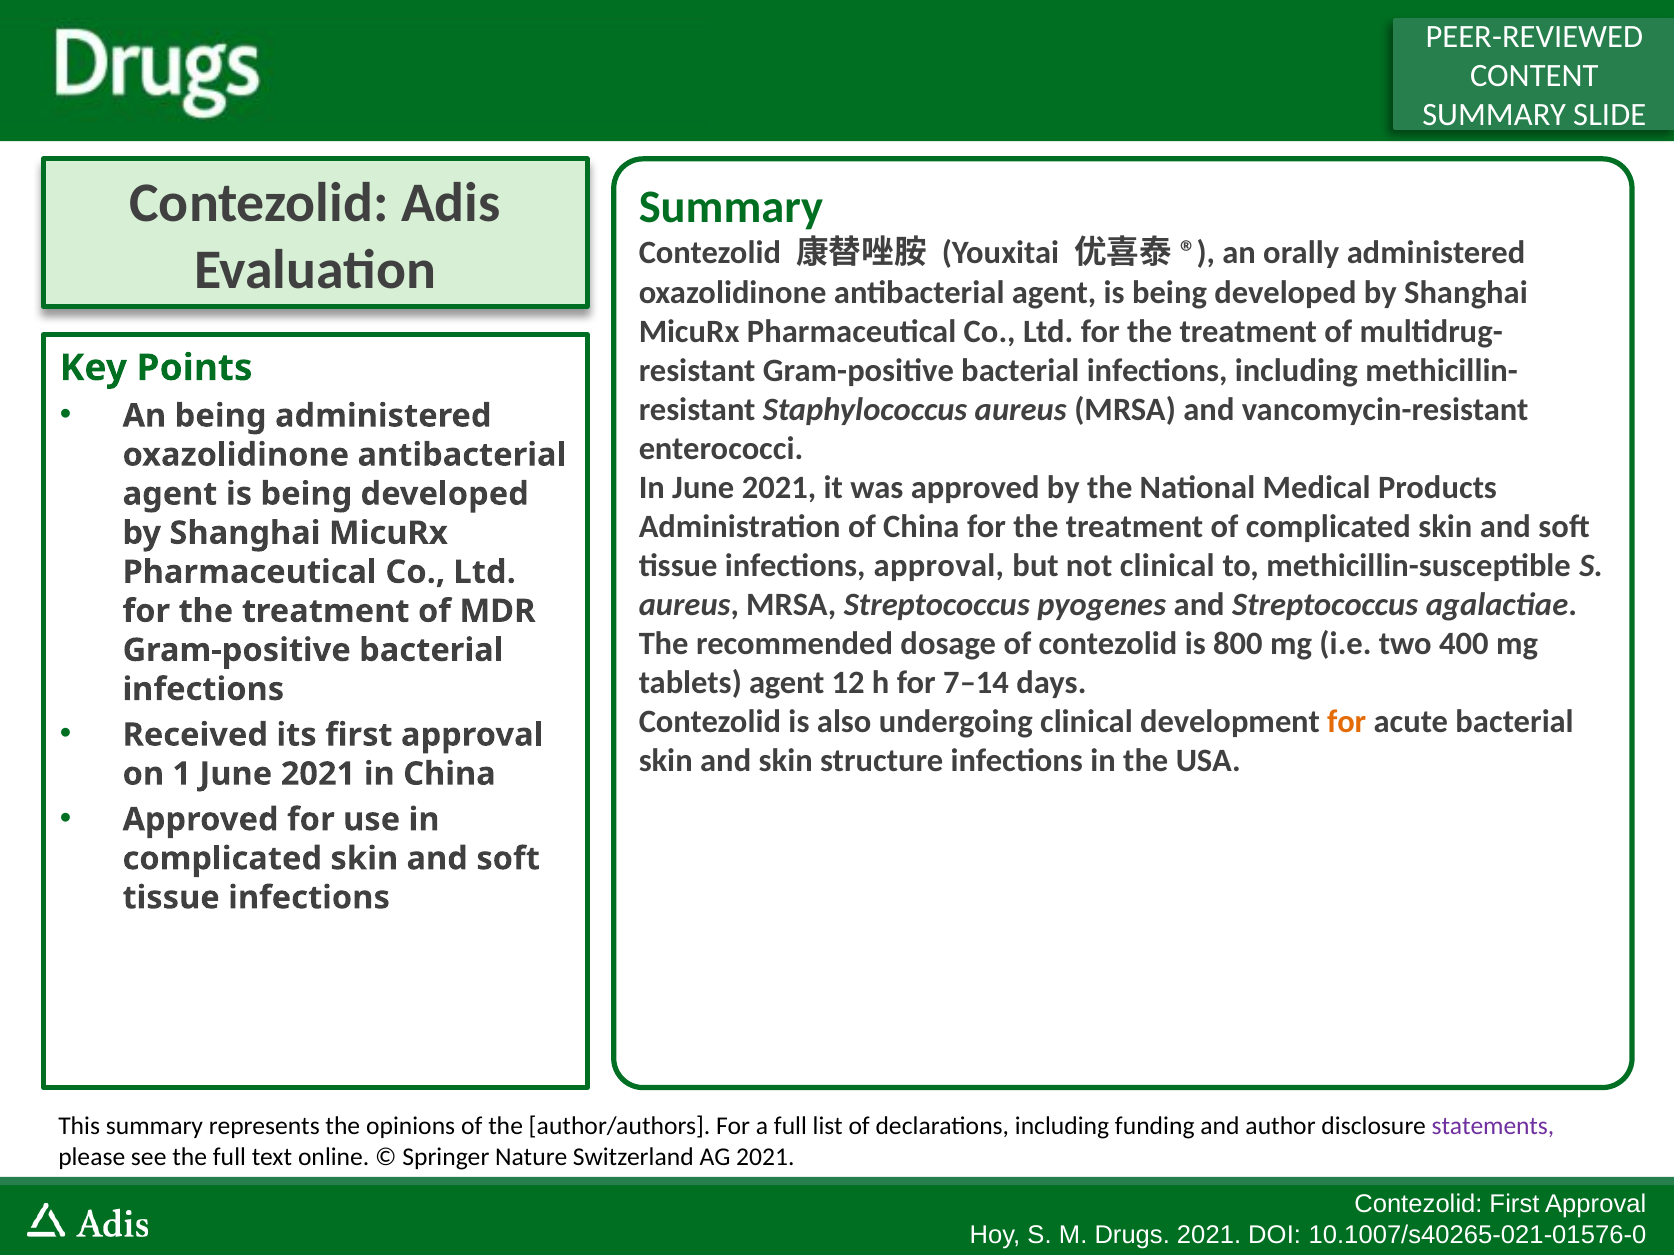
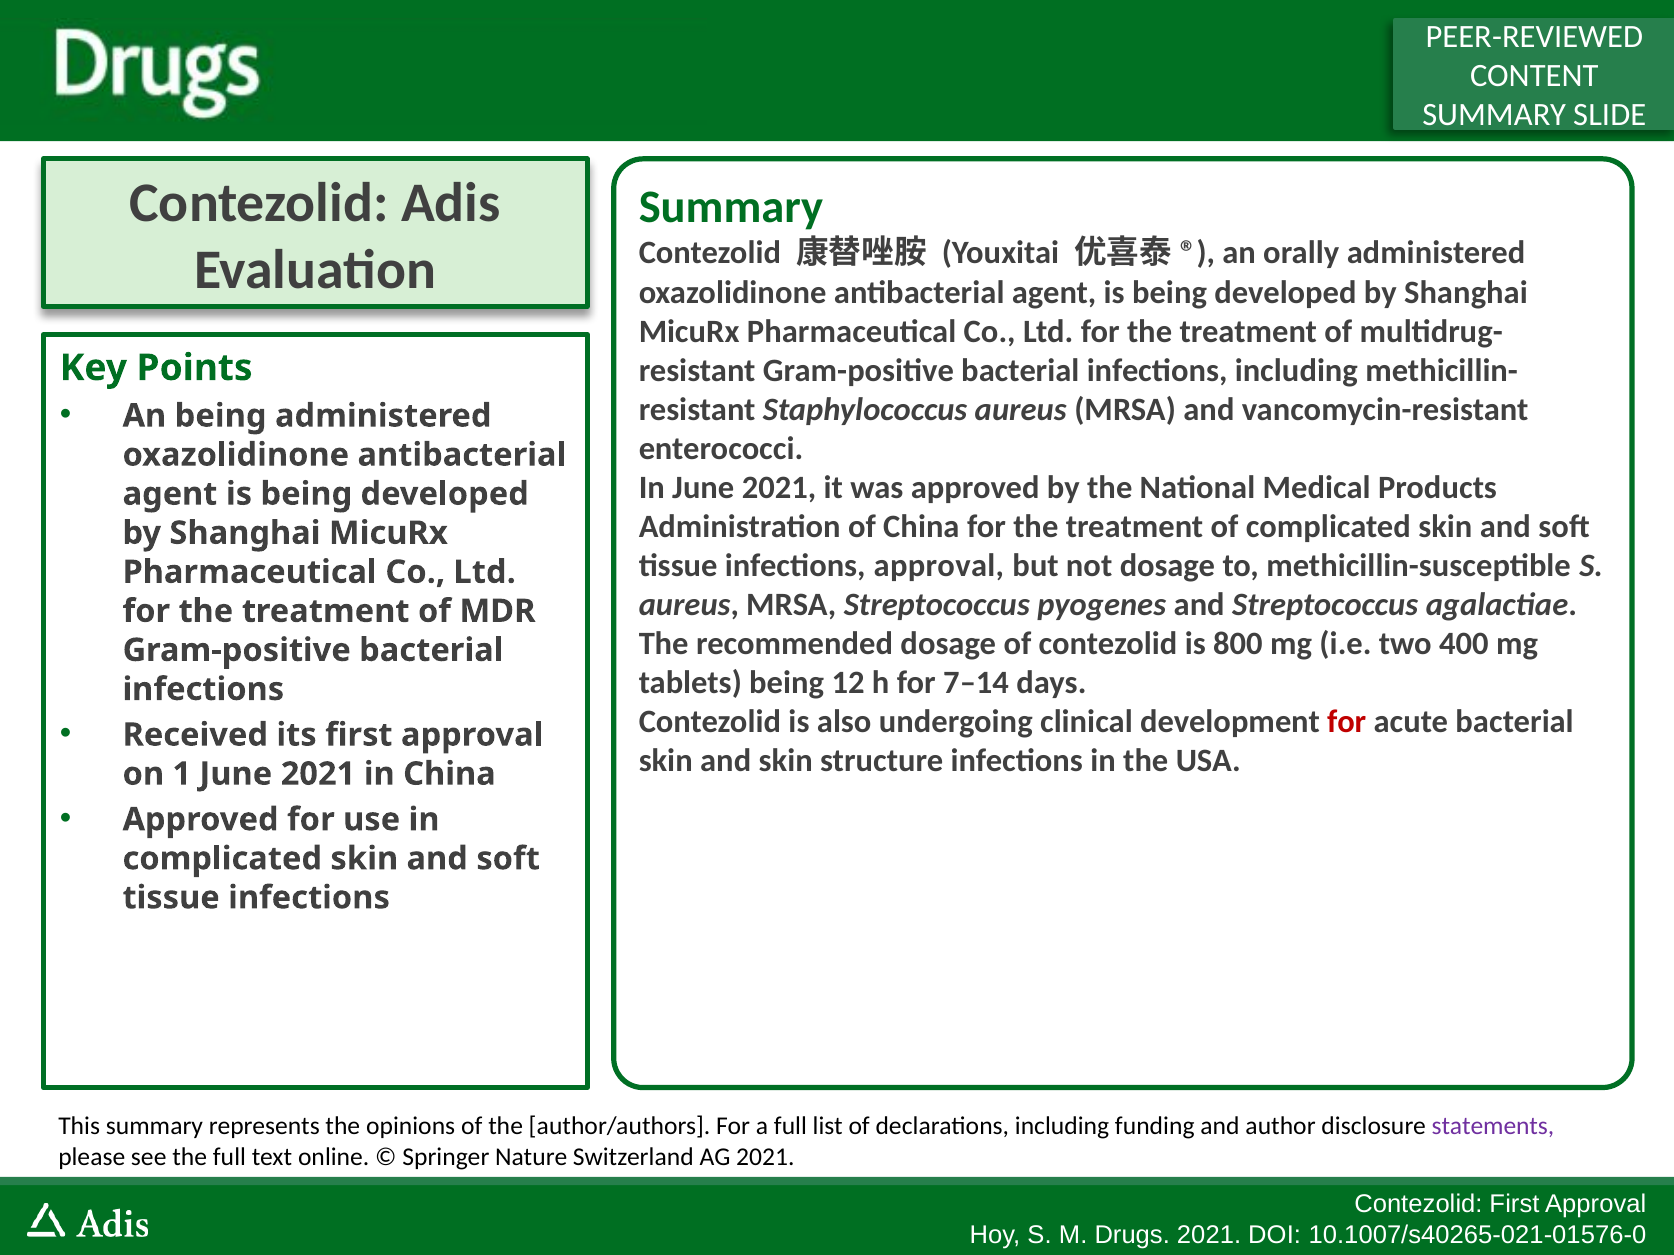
not clinical: clinical -> dosage (1167, 566)
tablets agent: agent -> being (787, 683)
for colour: orange -> red (1347, 722)
